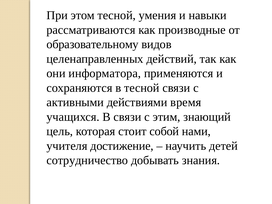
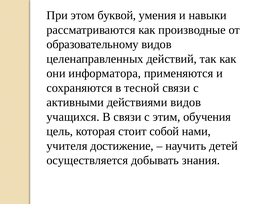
этом тесной: тесной -> буквой (117, 15)
действиями время: время -> видов (186, 102)
знающий: знающий -> обучения (207, 117)
сотрудничество: сотрудничество -> осуществляется (87, 160)
